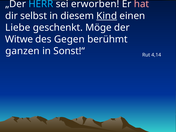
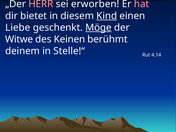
HERR colour: light blue -> pink (41, 4)
selbst: selbst -> bietet (34, 16)
Möge underline: none -> present (98, 28)
Gegen: Gegen -> Keinen (69, 39)
ganzen: ganzen -> deinem (23, 51)
Sonst!“: Sonst!“ -> Stelle!“ (69, 51)
